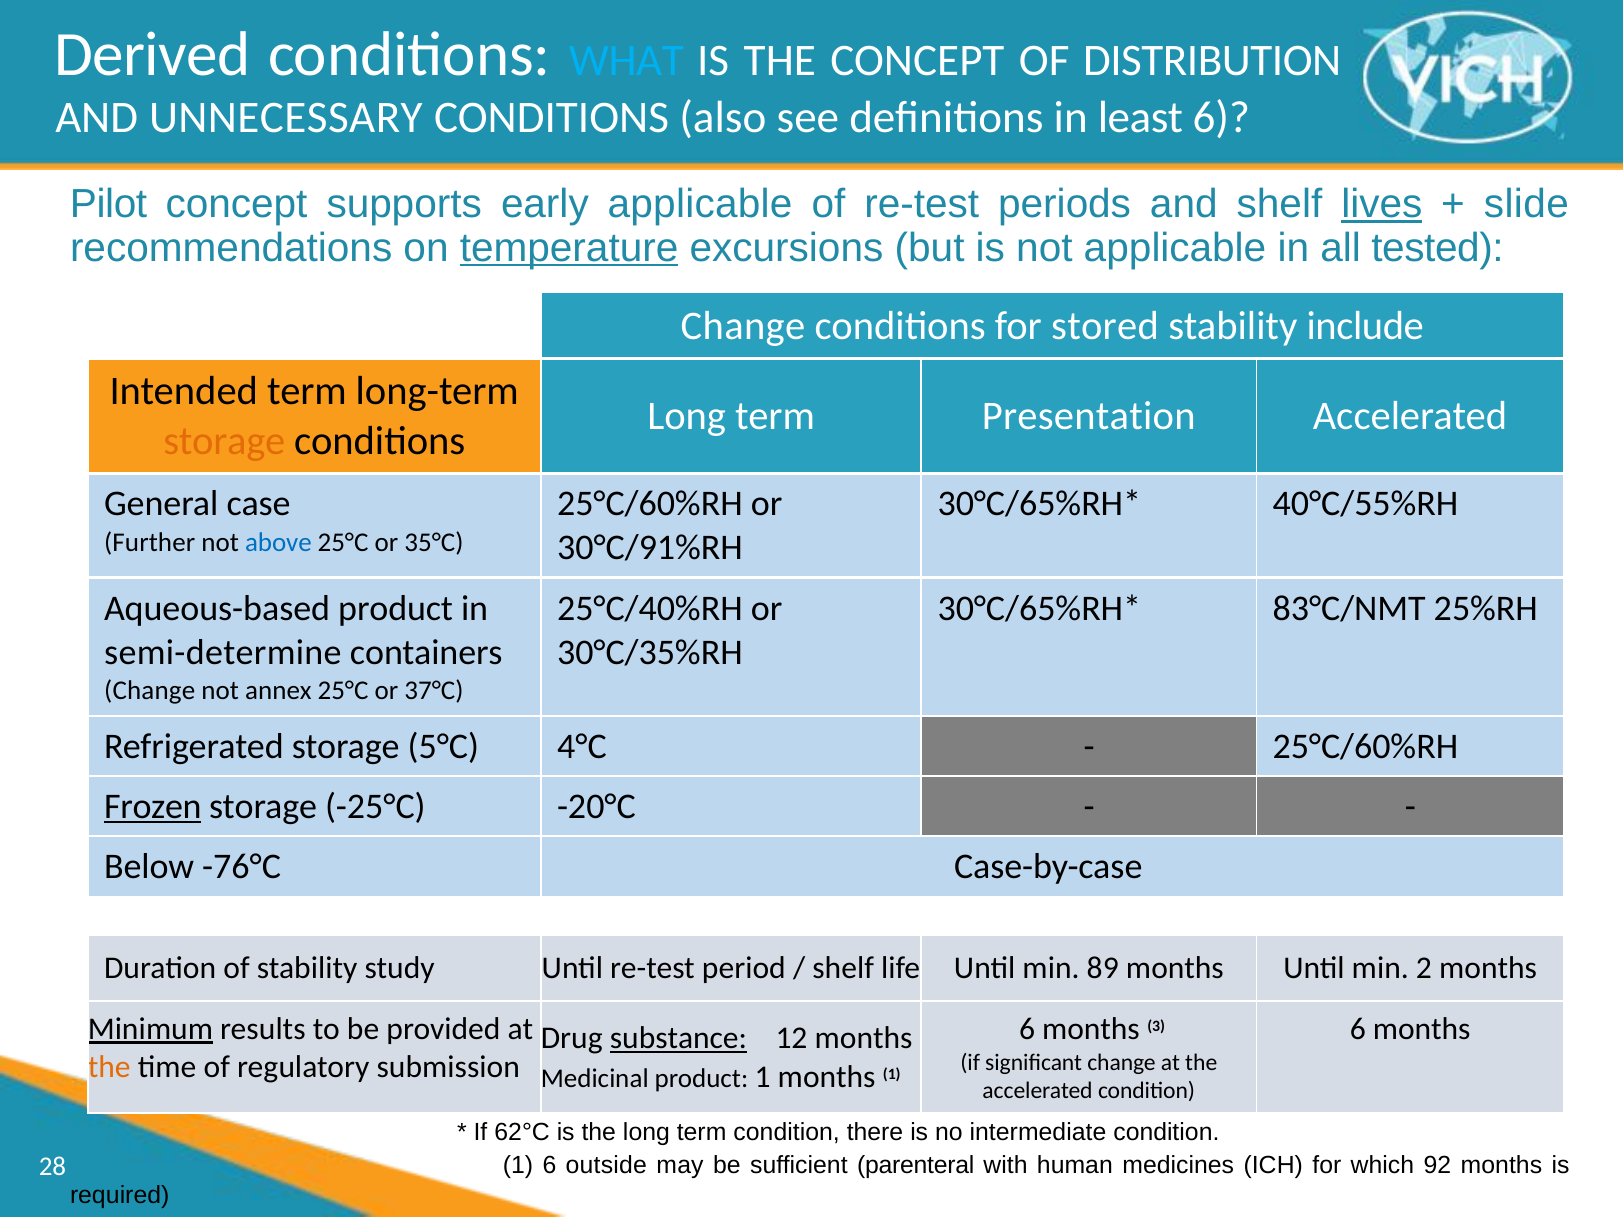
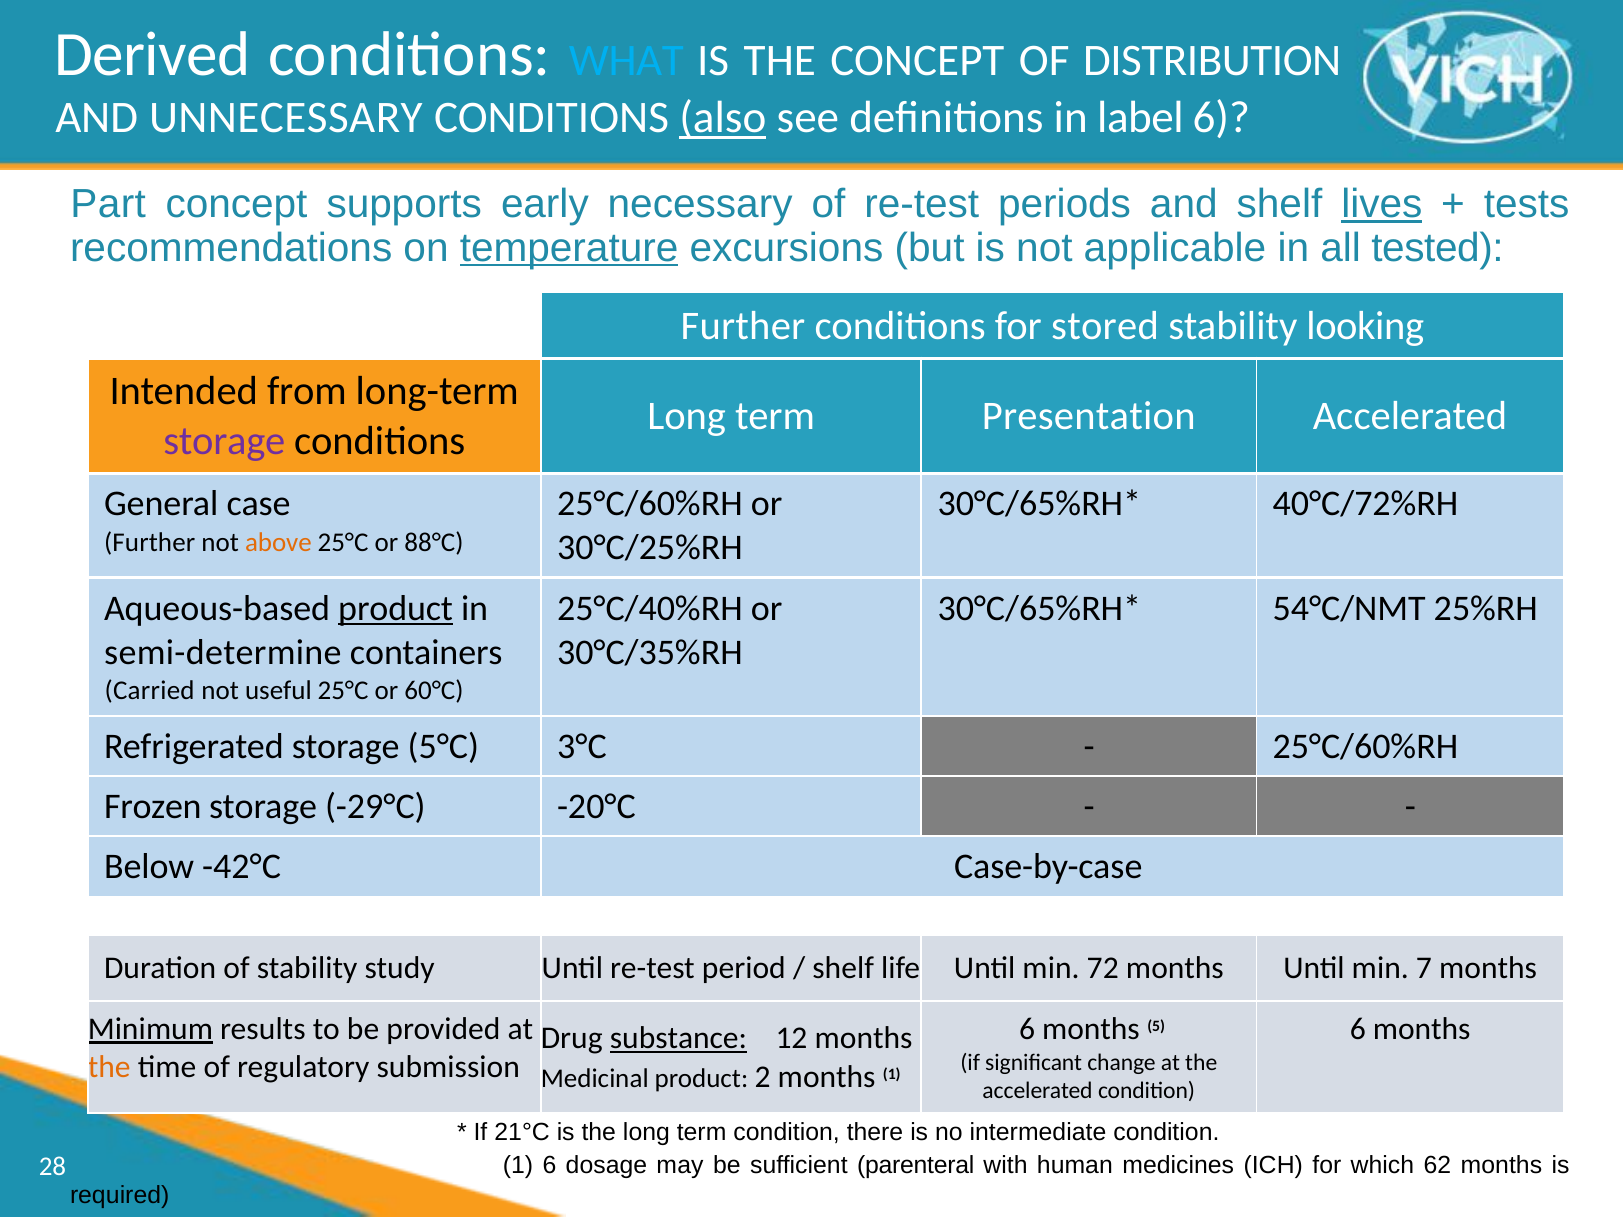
also underline: none -> present (723, 118)
least: least -> label (1140, 118)
Pilot: Pilot -> Part (108, 204)
early applicable: applicable -> necessary (700, 204)
slide: slide -> tests (1527, 204)
Change: Change -> Further (743, 326)
include: include -> looking (1365, 326)
Intended term: term -> from (307, 392)
storage colour: orange -> purple (224, 441)
40°C/55%RH: 40°C/55%RH -> 40°C/72%RH (1366, 504)
above colour: blue -> orange (278, 542)
35°C: 35°C -> 88°C (434, 542)
30°C/91%RH: 30°C/91%RH -> 30°C/25%RH (650, 548)
product underline: none -> present (396, 609)
83°C/NMT: 83°C/NMT -> 54°C/NMT (1349, 609)
Change: Change -> Carried (150, 691)
annex: annex -> useful (278, 691)
37°C: 37°C -> 60°C (434, 691)
4°C: 4°C -> 3°C (582, 746)
Frozen underline: present -> none (153, 807)
-25°C: -25°C -> -29°C (375, 807)
-76°C: -76°C -> -42°C (242, 867)
89: 89 -> 72 (1103, 969)
2: 2 -> 7 (1424, 969)
3: 3 -> 5 (1156, 1026)
product 1: 1 -> 2 (763, 1077)
62°C: 62°C -> 21°C (522, 1133)
outside: outside -> dosage (606, 1165)
92: 92 -> 62 (1437, 1165)
